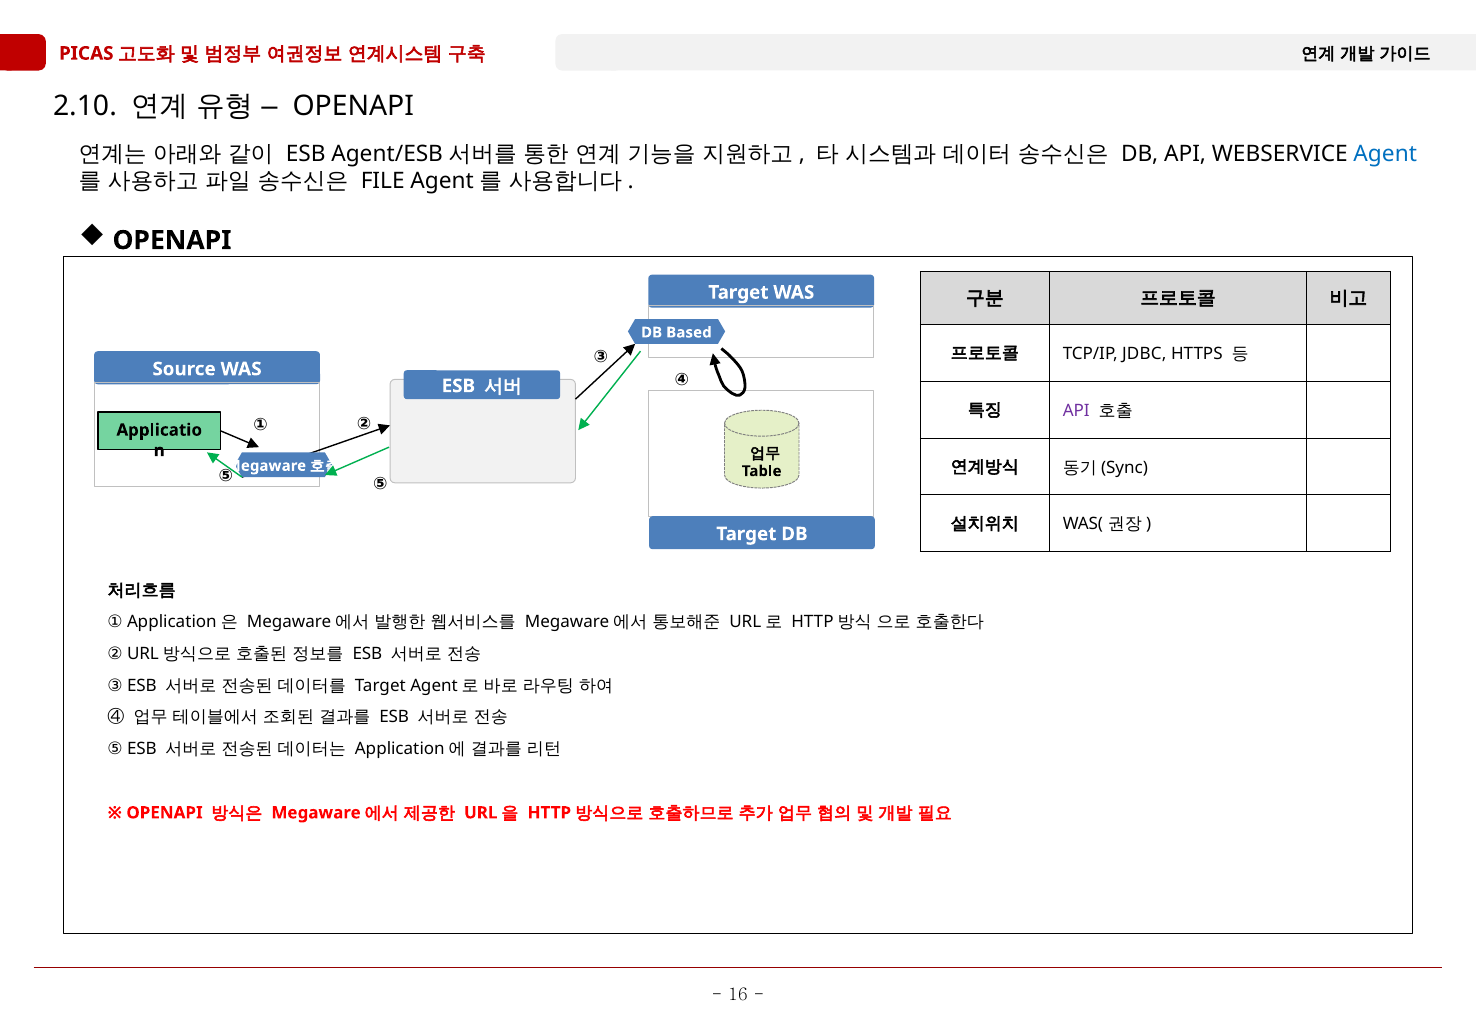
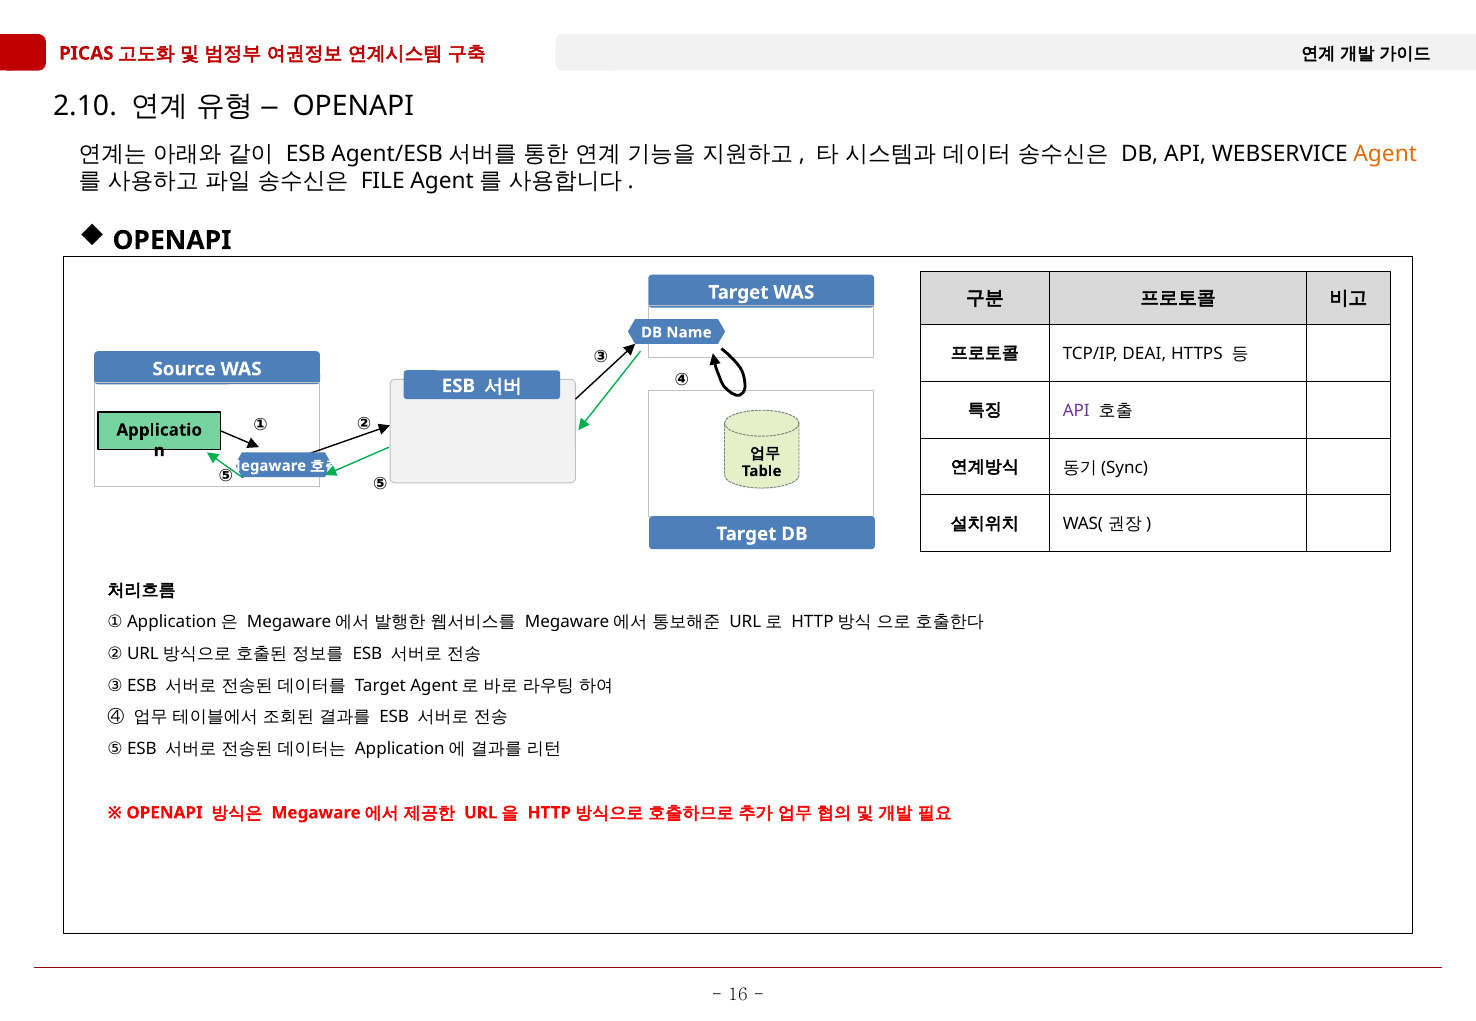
Agent colour: blue -> orange (1385, 154)
Based: Based -> Name (689, 333)
JDBC: JDBC -> DEAI (1144, 354)
